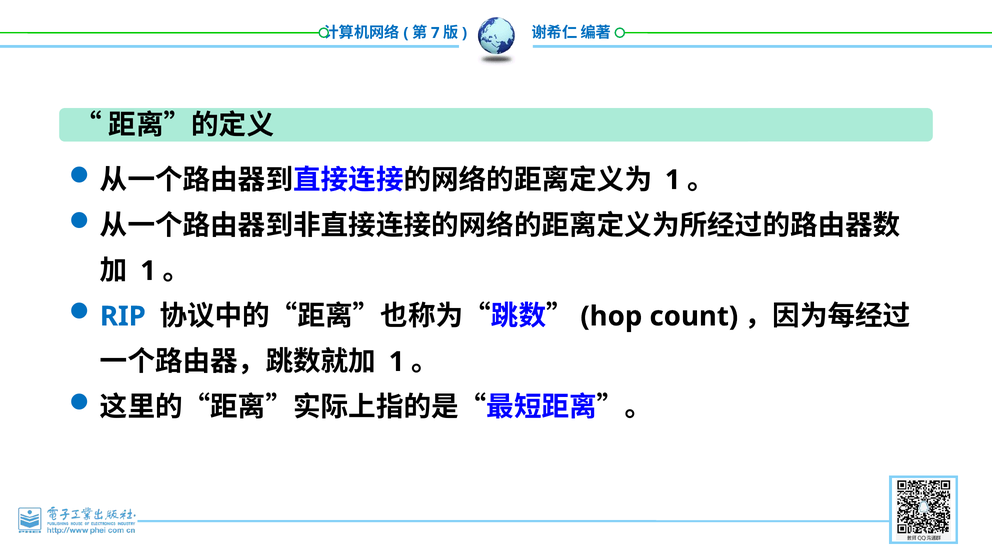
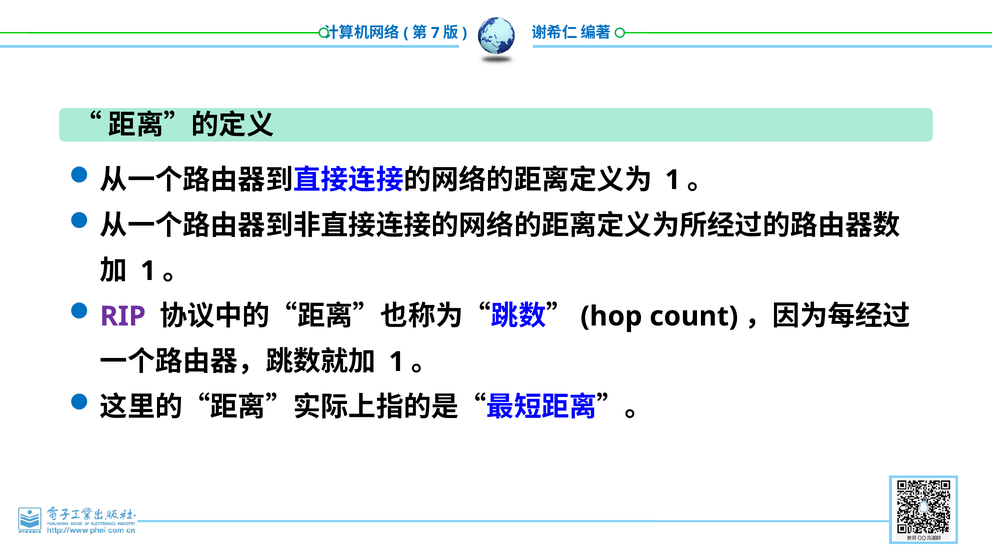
RIP colour: blue -> purple (123, 316)
